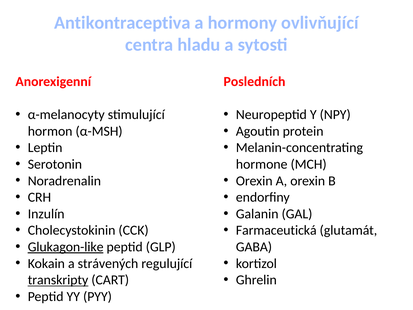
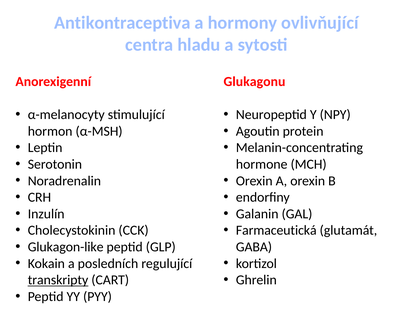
Posledních: Posledních -> Glukagonu (254, 82)
Glukagon-like underline: present -> none (66, 247)
strávených: strávených -> posledních (108, 263)
